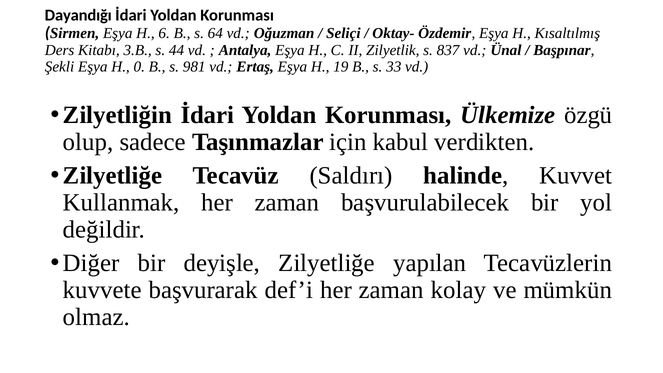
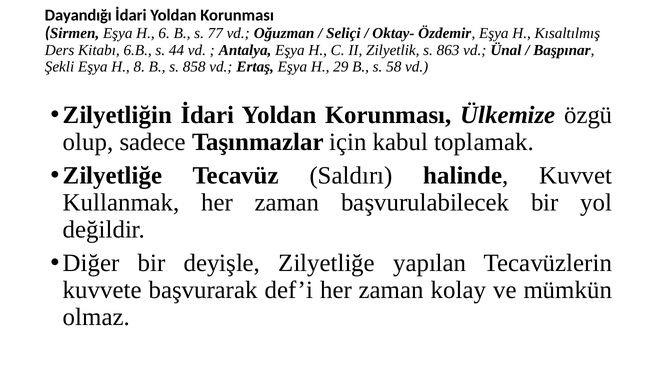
64: 64 -> 77 (215, 33)
3.B: 3.B -> 6.B (138, 50)
837: 837 -> 863 (448, 50)
0: 0 -> 8 (139, 67)
981: 981 -> 858 (194, 67)
19: 19 -> 29 (341, 67)
33: 33 -> 58 (394, 67)
verdikten: verdikten -> toplamak (484, 142)
